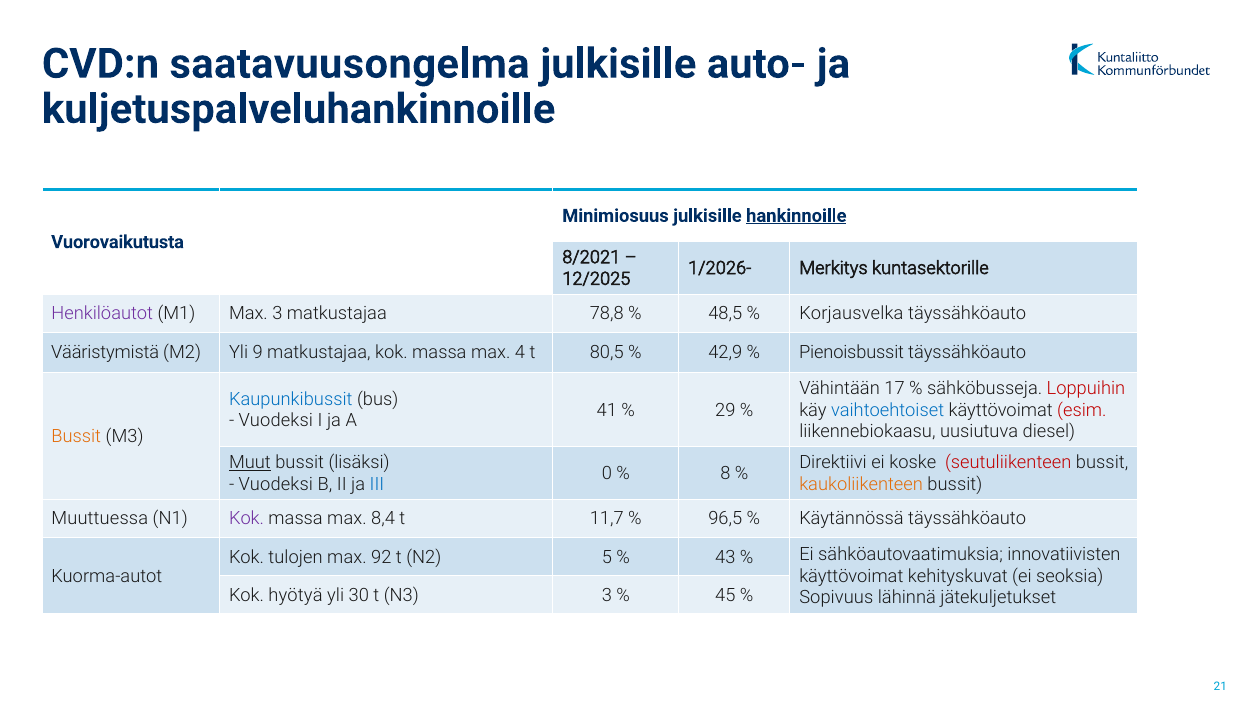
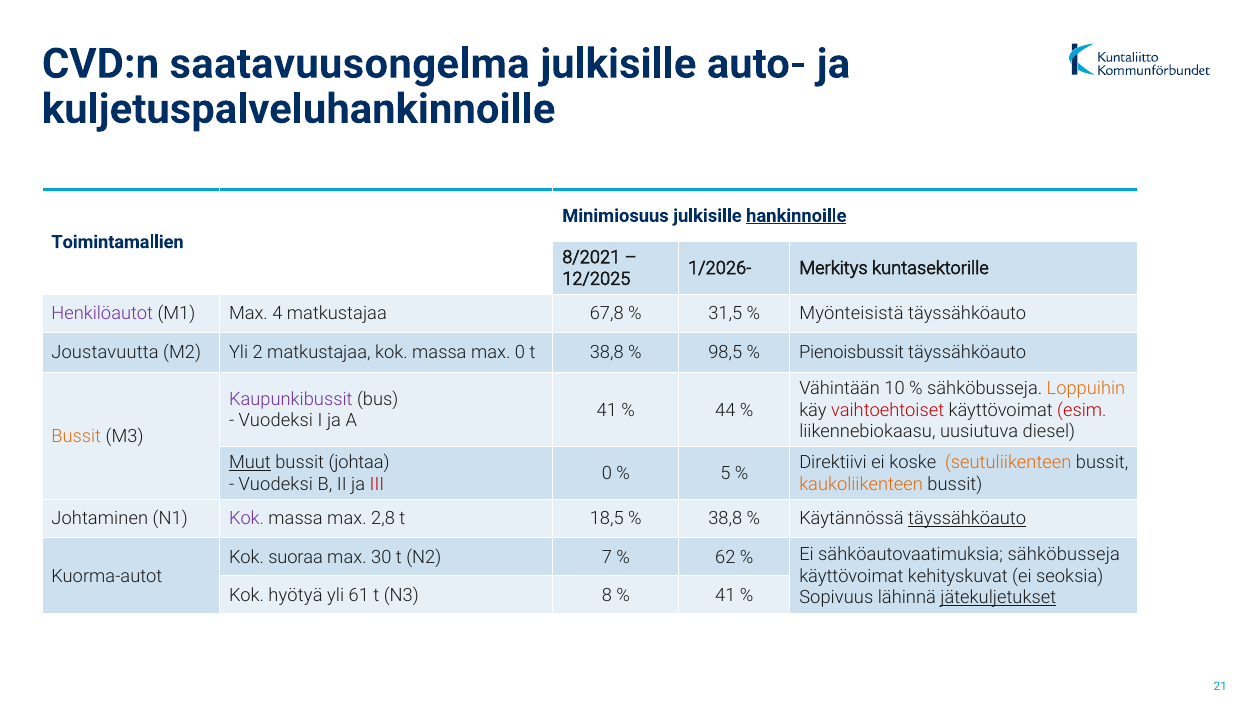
Vuorovaikutusta: Vuorovaikutusta -> Toimintamallien (117, 242)
Max 3: 3 -> 4 (277, 314)
78,8: 78,8 -> 67,8 (607, 314)
48,5: 48,5 -> 31,5 (725, 314)
Korjausvelka: Korjausvelka -> Myönteisistä (851, 314)
Vääristymistä: Vääristymistä -> Joustavuutta (105, 353)
9: 9 -> 2 (258, 353)
max 4: 4 -> 0 (520, 353)
t 80,5: 80,5 -> 38,8 (607, 353)
42,9: 42,9 -> 98,5 (725, 353)
17: 17 -> 10 (895, 389)
Loppuihin colour: red -> orange (1086, 389)
Kaupunkibussit colour: blue -> purple (291, 399)
29: 29 -> 44 (725, 410)
vaihtoehtoiset colour: blue -> red (888, 410)
lisäksi: lisäksi -> johtaa (359, 463)
seutuliikenteen colour: red -> orange (1008, 463)
8: 8 -> 5 (725, 474)
III colour: blue -> red (377, 485)
Muuttuessa: Muuttuessa -> Johtaminen (100, 519)
8,4: 8,4 -> 2,8 (383, 519)
11,7: 11,7 -> 18,5 (607, 519)
96,5: 96,5 -> 38,8 (725, 519)
täyssähköauto underline: none -> present (967, 519)
tulojen: tulojen -> suoraa (296, 557)
92: 92 -> 30 (381, 557)
5: 5 -> 7 (607, 557)
43: 43 -> 62 (725, 557)
sähköautovaatimuksia innovatiivisten: innovatiivisten -> sähköbusseja (1064, 555)
30: 30 -> 61 (359, 595)
N3 3: 3 -> 8 (607, 595)
45: 45 -> 41 (725, 595)
jätekuljetukset underline: none -> present (998, 598)
